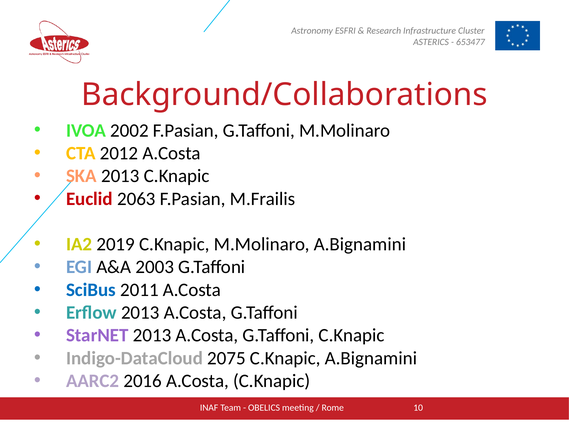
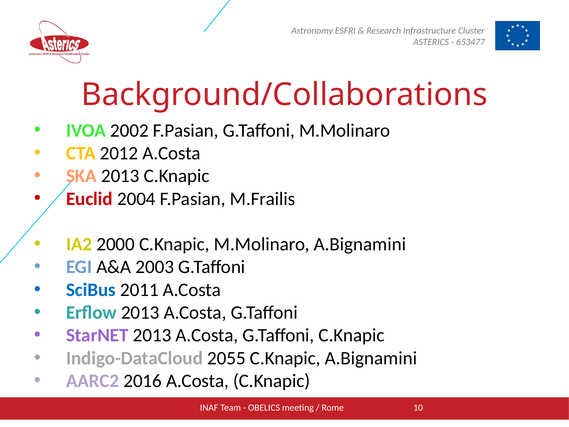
2063: 2063 -> 2004 (136, 199)
2019: 2019 -> 2000 (116, 244)
2075: 2075 -> 2055 (226, 358)
